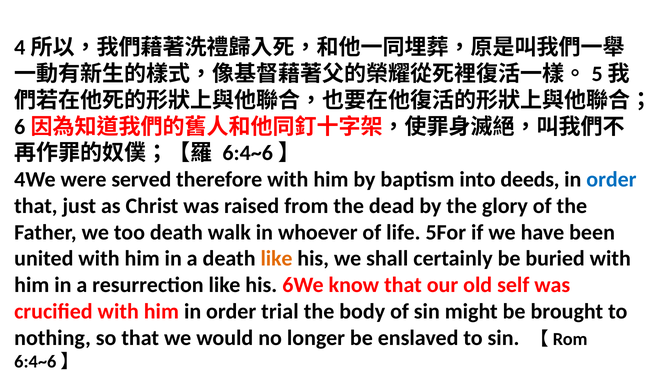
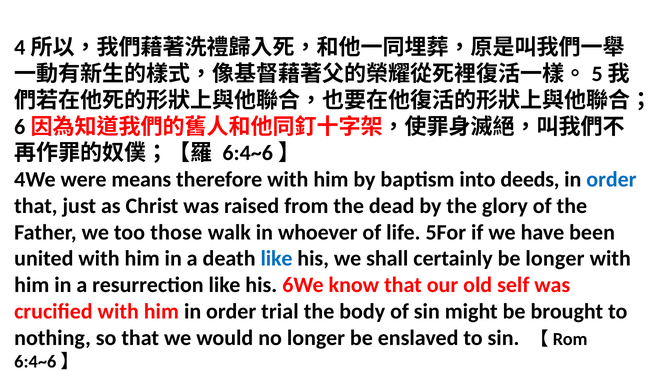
served: served -> means (141, 180)
too death: death -> those (176, 232)
like colour: orange -> blue (277, 259)
be buried: buried -> longer (555, 259)
